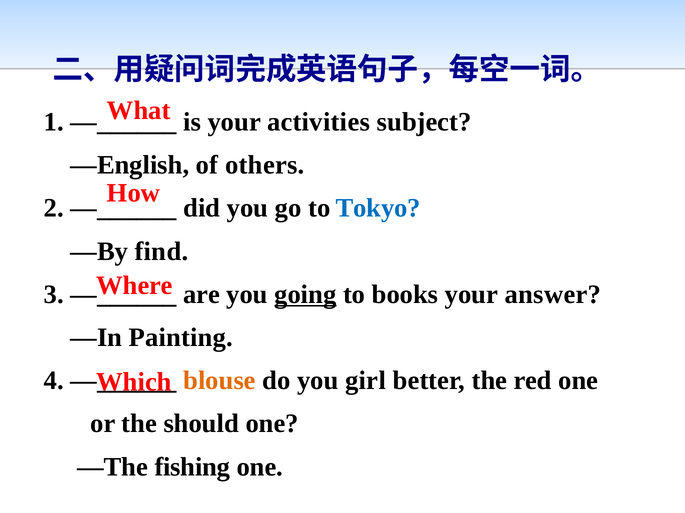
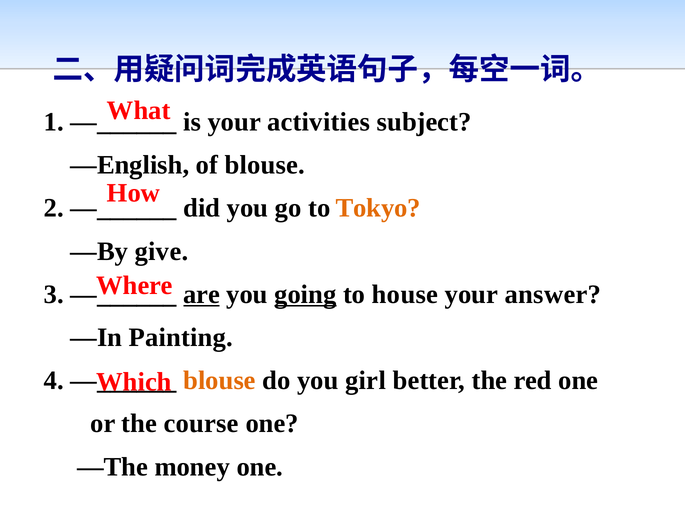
of others: others -> blouse (265, 165)
Tokyo colour: blue -> orange (378, 208)
find: find -> give (161, 252)
are underline: none -> present (202, 295)
books: books -> house (405, 295)
should: should -> course (201, 424)
fishing: fishing -> money (192, 467)
